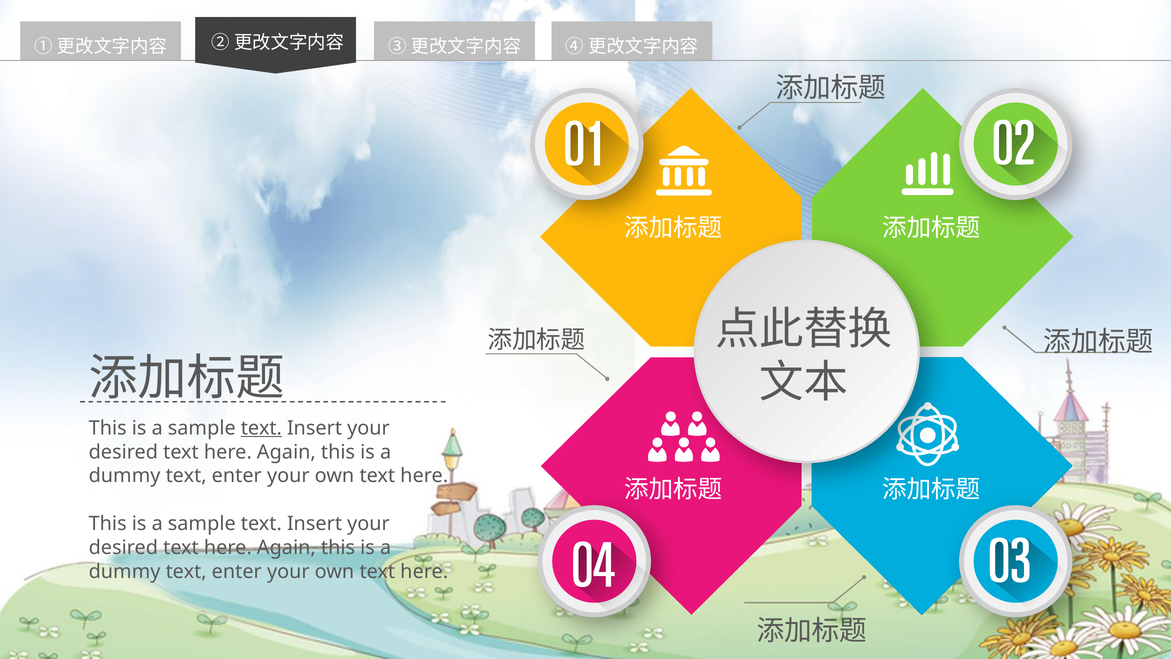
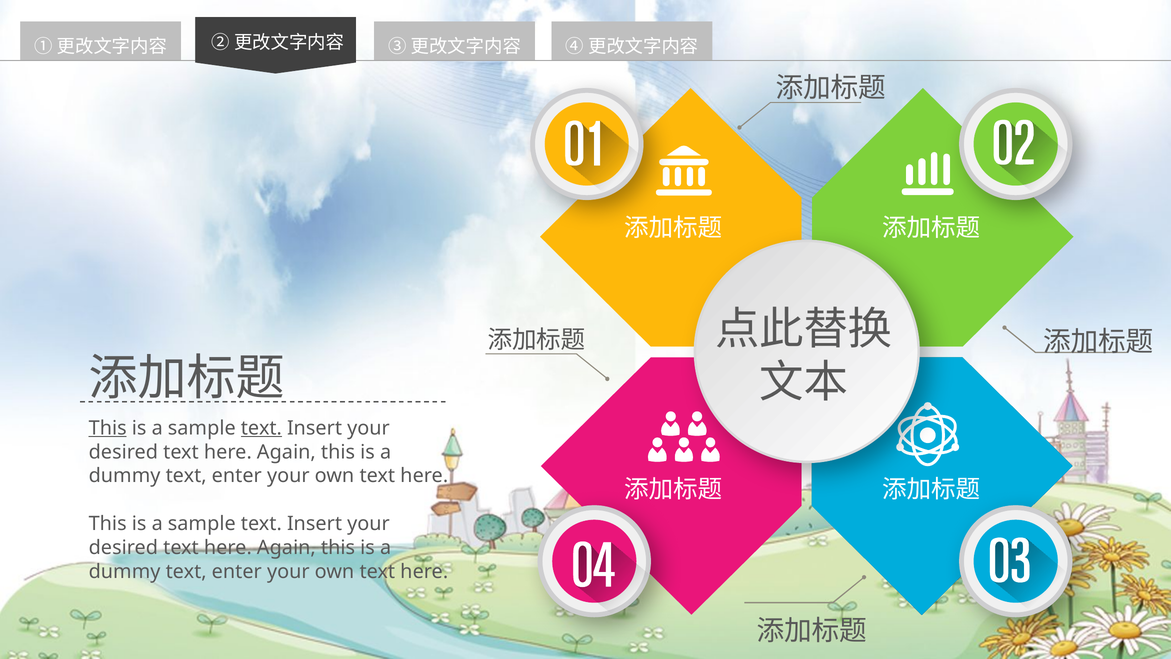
This underline: none -> present (108, 428)
